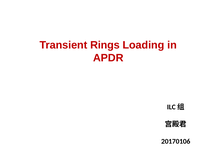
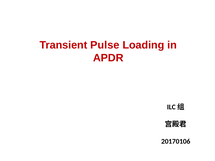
Rings: Rings -> Pulse (105, 45)
